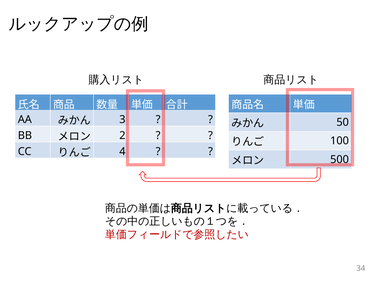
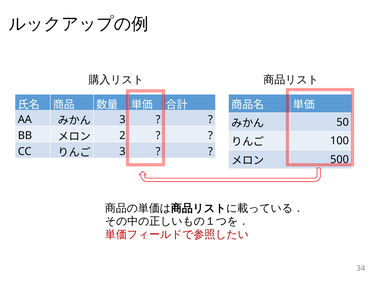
4: 4 -> 3 (122, 151)
